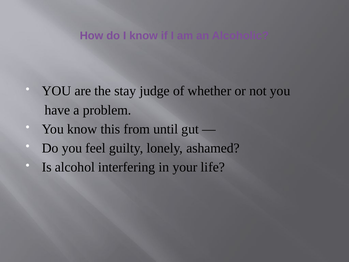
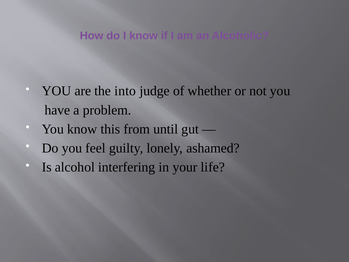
stay: stay -> into (125, 91)
